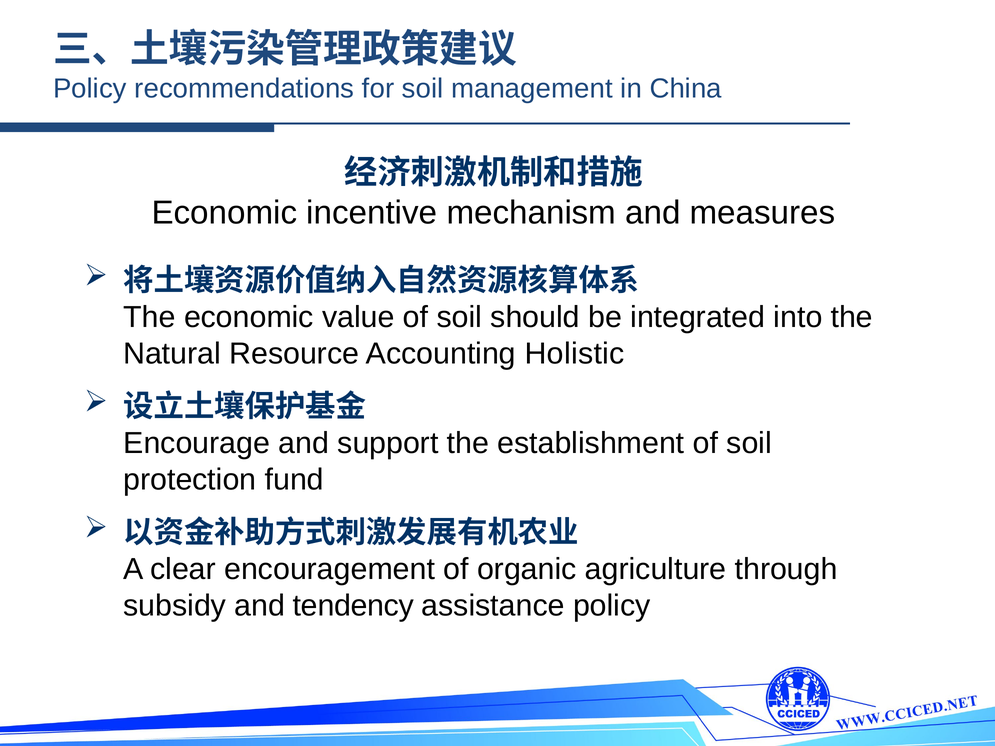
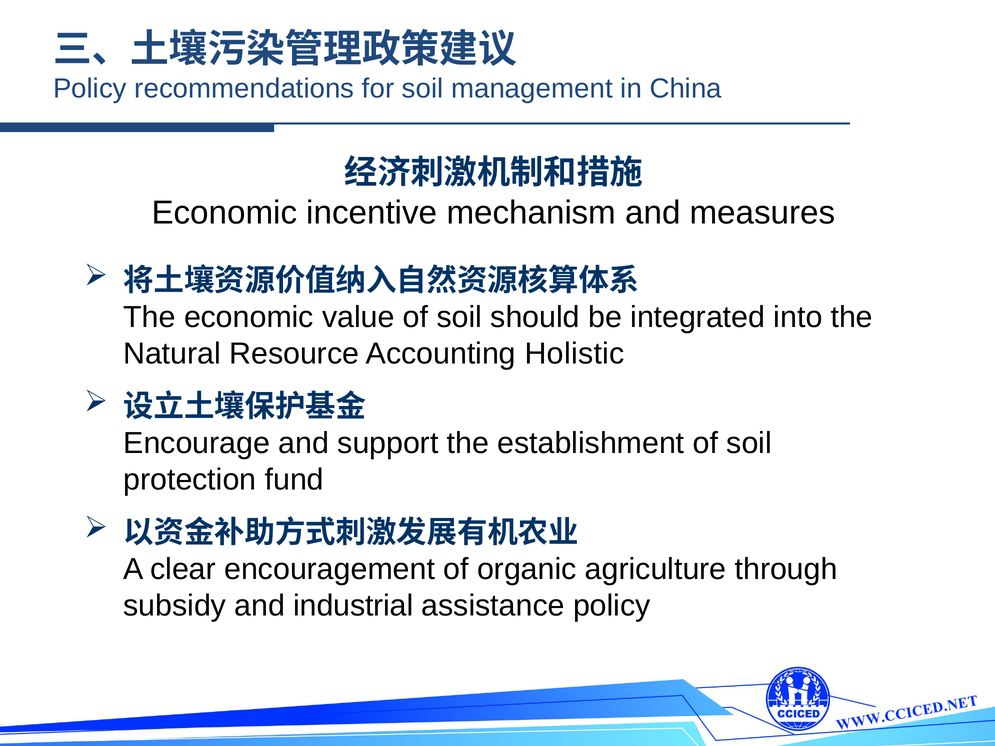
tendency: tendency -> industrial (353, 606)
